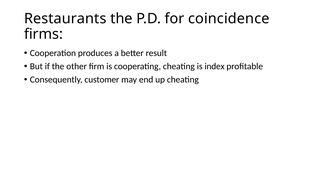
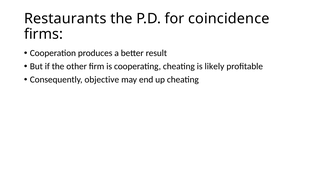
index: index -> likely (214, 66)
customer: customer -> objective (102, 80)
